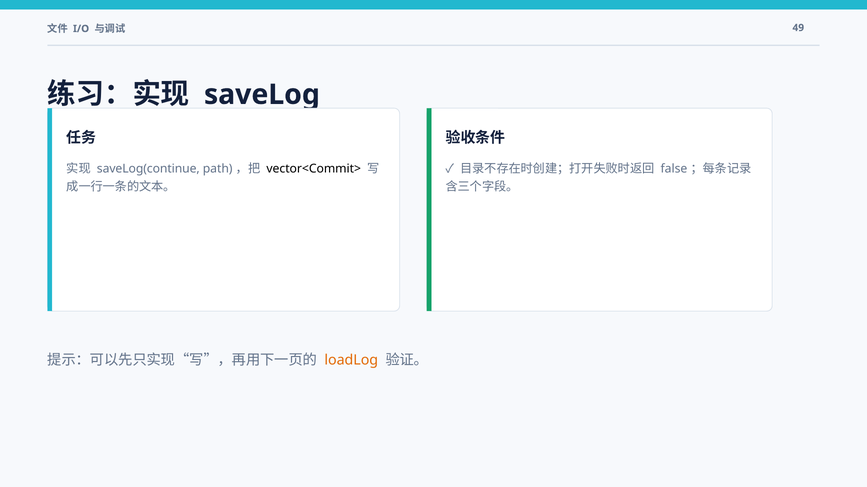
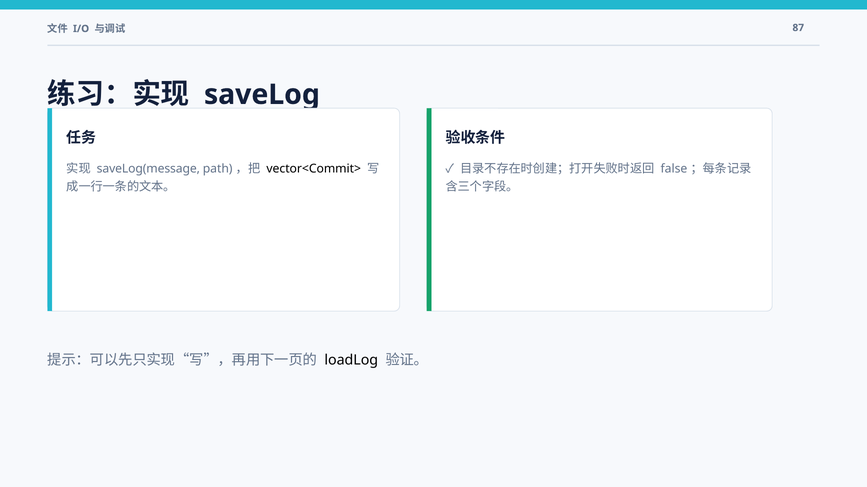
49: 49 -> 87 (798, 28)
saveLog(continue: saveLog(continue -> saveLog(message (148, 169)
loadLog colour: orange -> black (351, 361)
